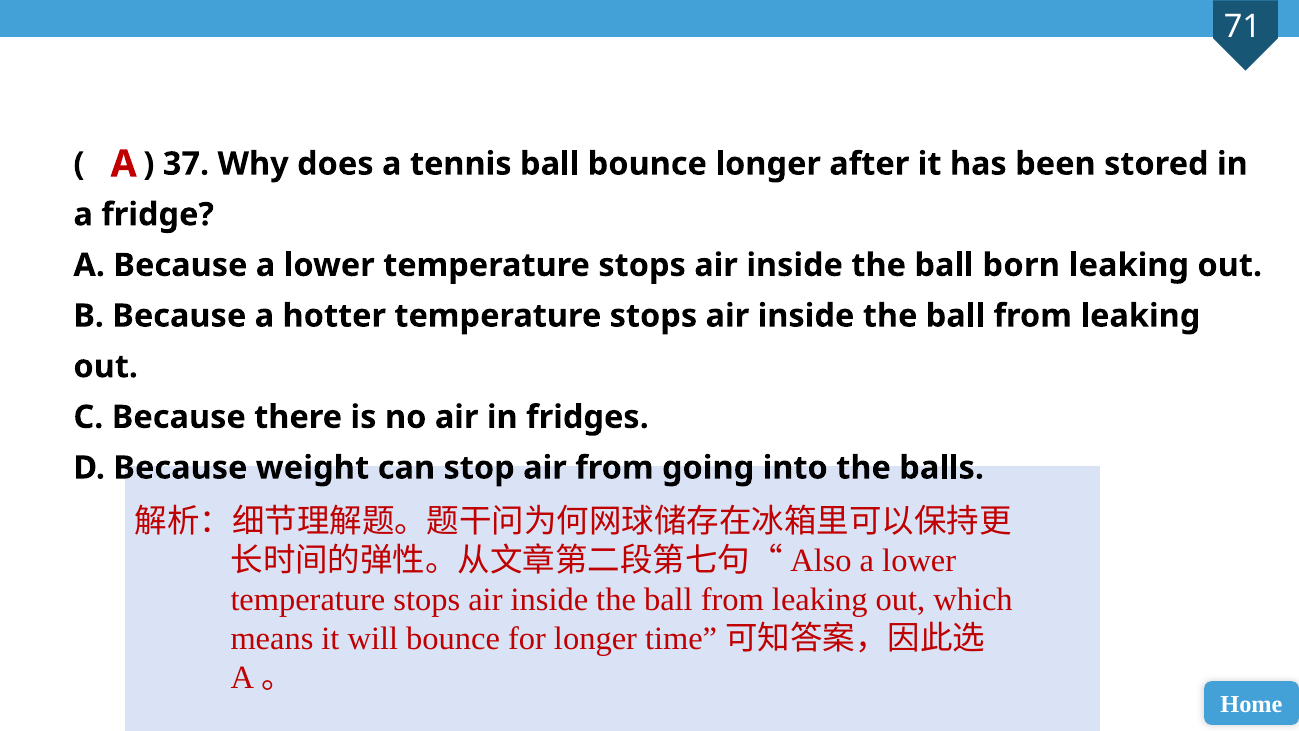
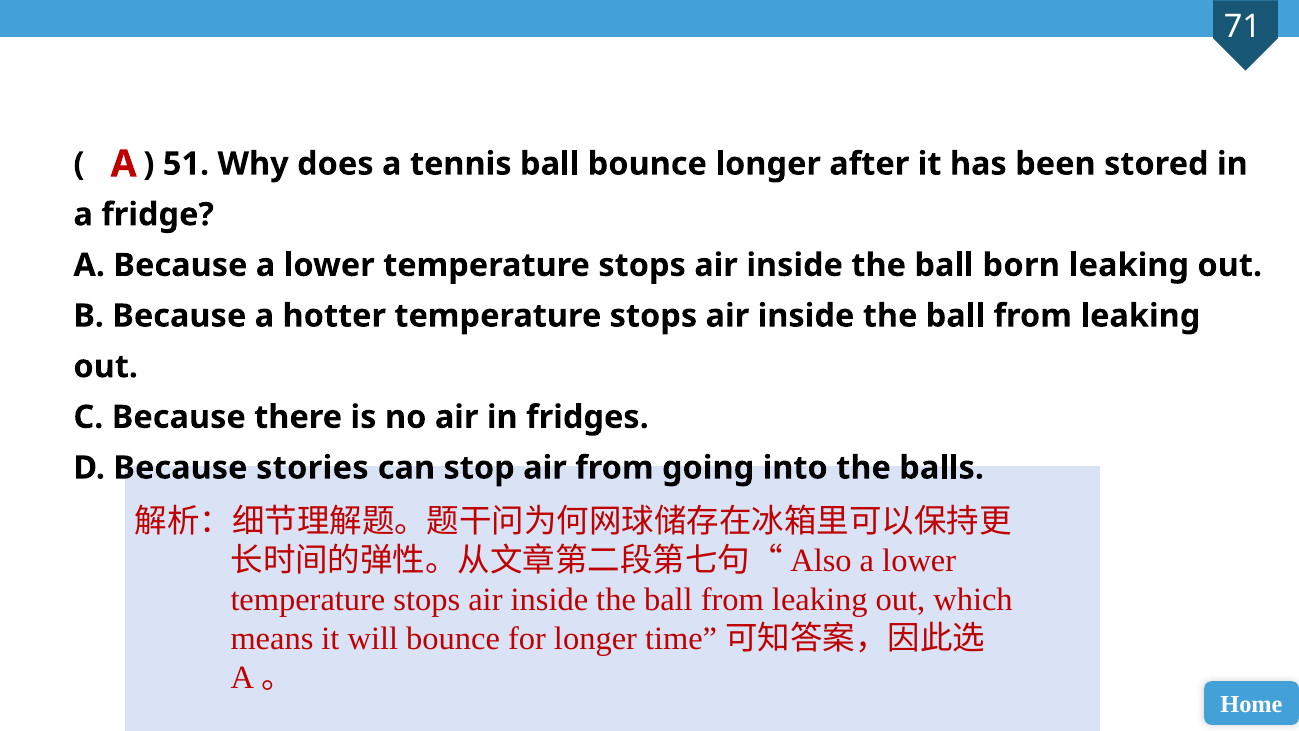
37: 37 -> 51 (186, 164)
weight: weight -> stories (312, 468)
